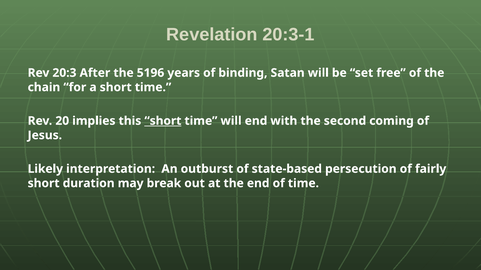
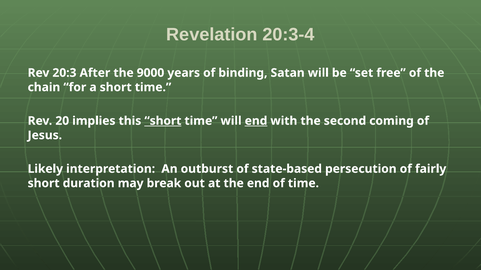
20:3-1: 20:3-1 -> 20:3-4 (288, 35)
5196: 5196 -> 9000 (151, 73)
end underline: none -> present (256, 121)
